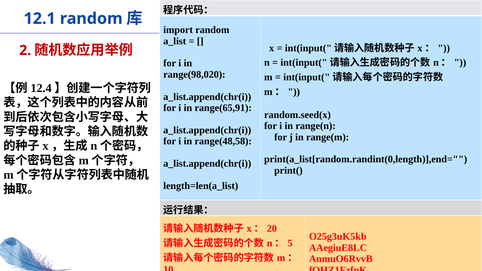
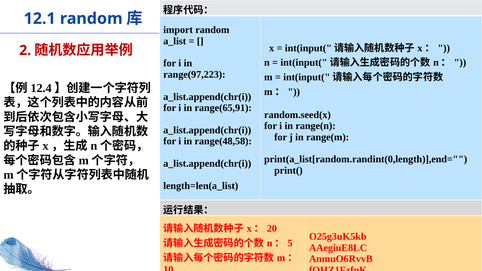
range(98,020: range(98,020 -> range(97,223 (194, 75)
